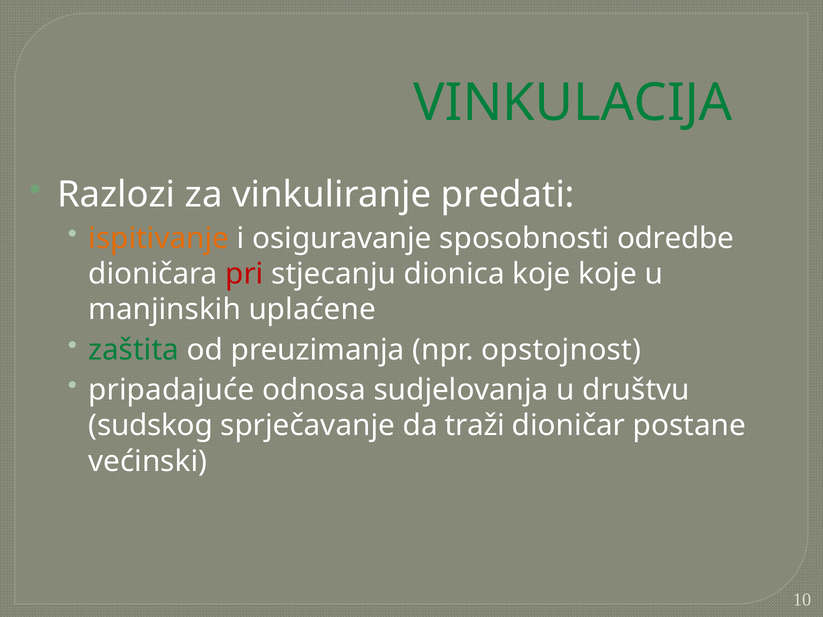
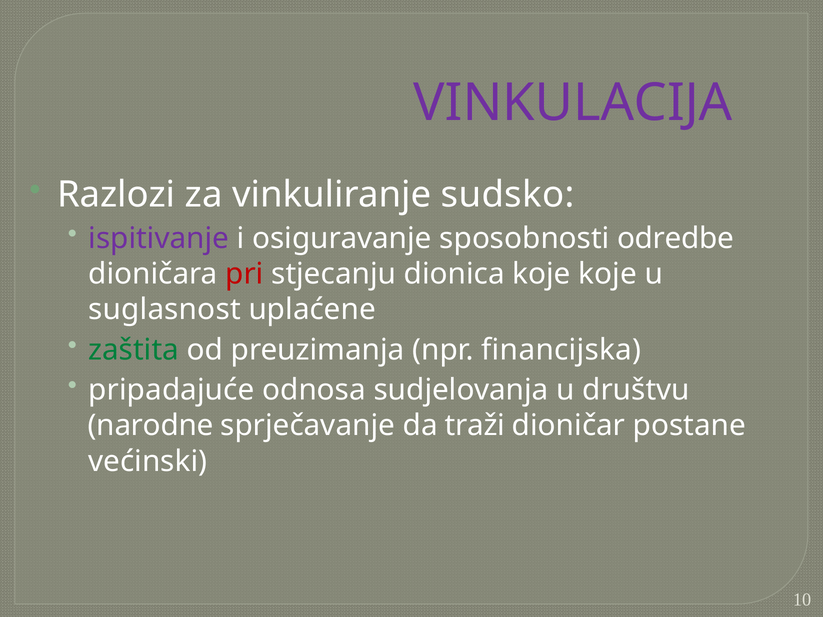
VINKULACIJA colour: green -> purple (573, 103)
predati: predati -> sudsko (508, 195)
ispitivanje colour: orange -> purple (159, 238)
manjinskih: manjinskih -> suglasnost (165, 310)
opstojnost: opstojnost -> financijska (561, 350)
sudskog: sudskog -> narodne (151, 426)
